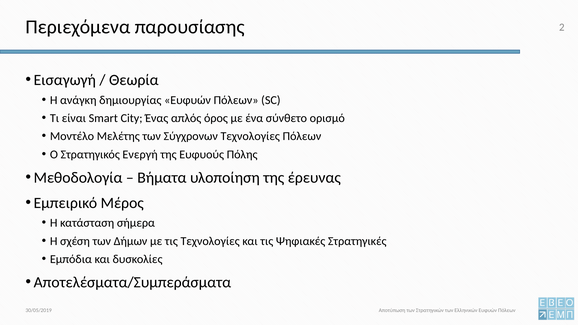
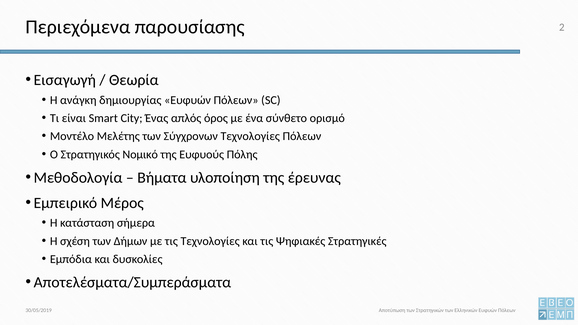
Ενεργή: Ενεργή -> Νομικό (140, 155)
